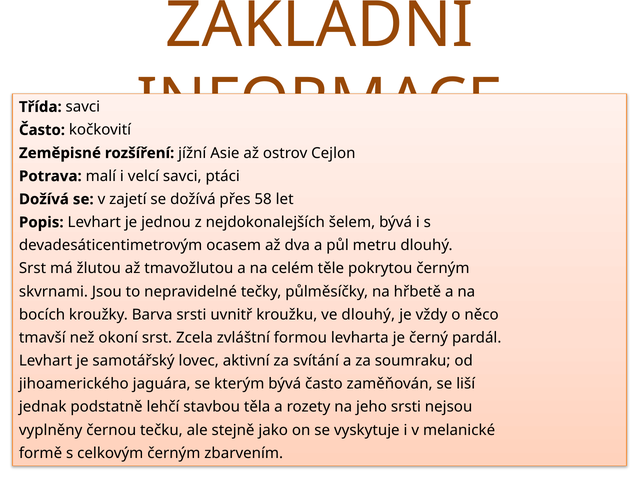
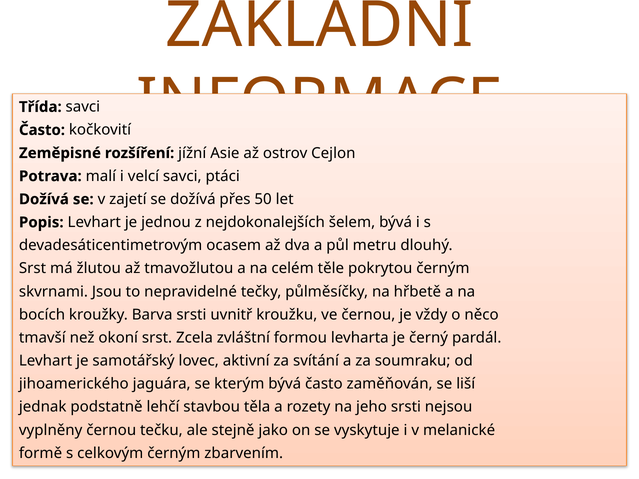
58: 58 -> 50 (263, 199)
ve dlouhý: dlouhý -> černou (368, 315)
